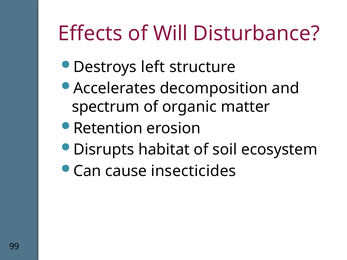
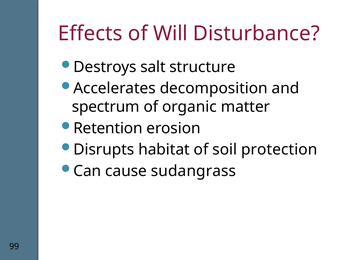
left: left -> salt (153, 67)
ecosystem: ecosystem -> protection (279, 150)
insecticides: insecticides -> sudangrass (193, 171)
